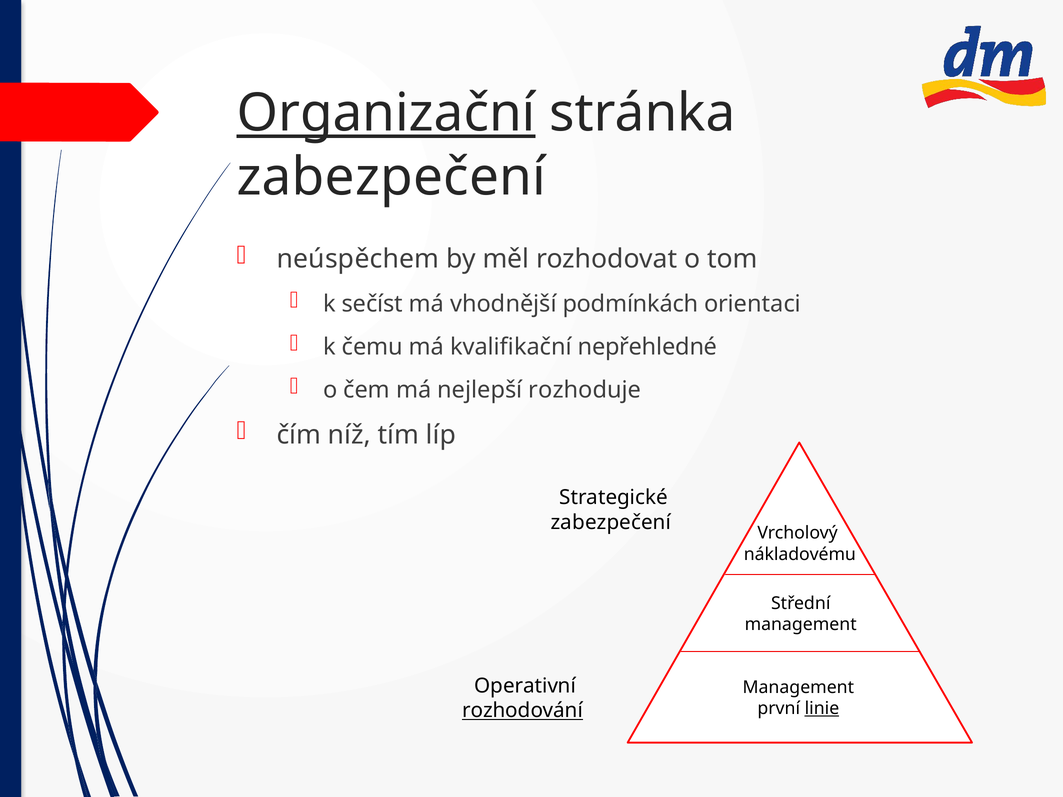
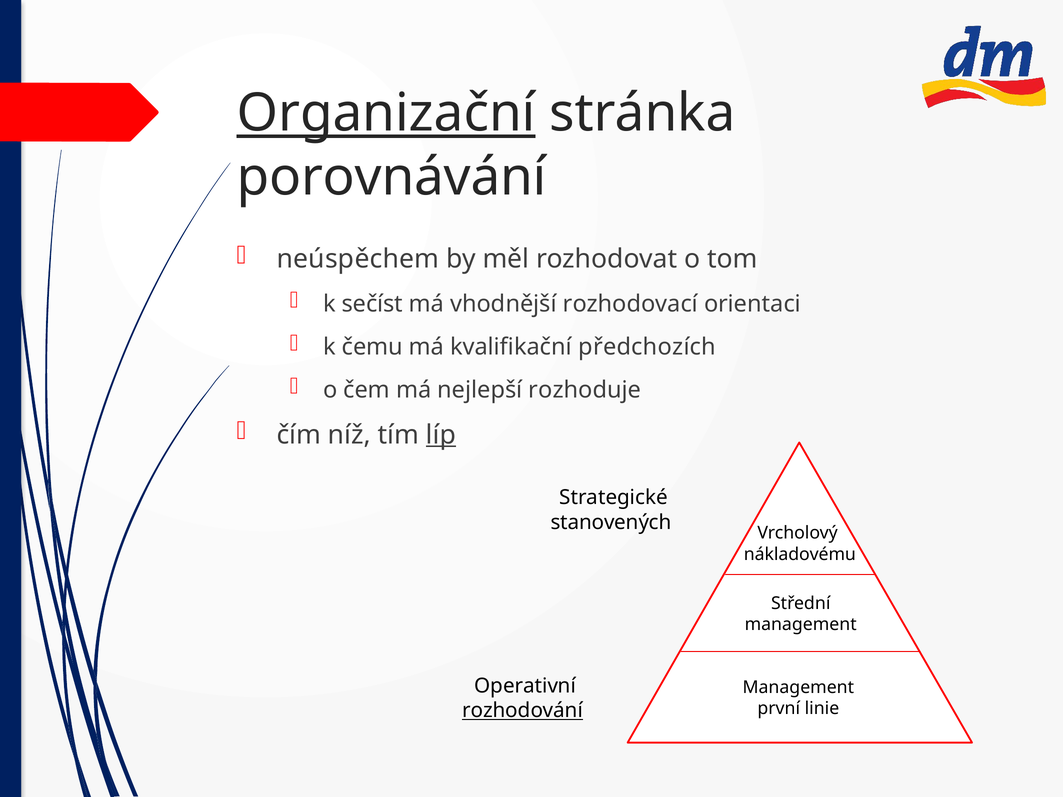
zabezpečení: zabezpečení -> porovnávání (392, 177)
podmínkách: podmínkách -> rozhodovací (630, 304)
nepřehledné: nepřehledné -> předchozích (647, 347)
líp underline: none -> present (441, 435)
zabezpečení: zabezpečení -> stanovených (611, 522)
linie underline: present -> none (822, 709)
